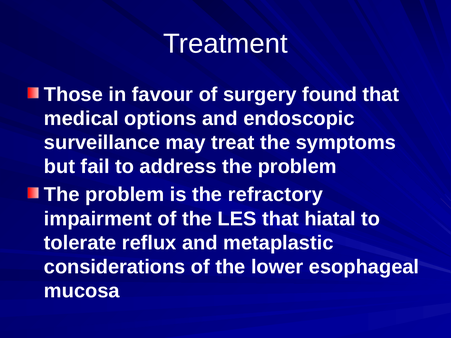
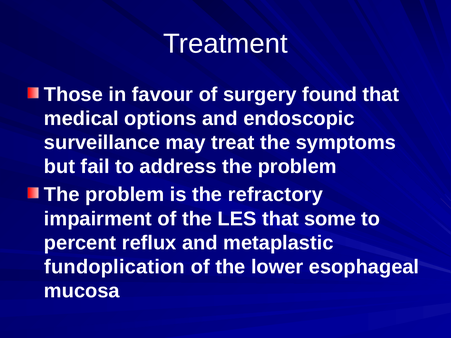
hiatal: hiatal -> some (330, 219)
tolerate: tolerate -> percent (80, 243)
considerations: considerations -> fundoplication (115, 267)
